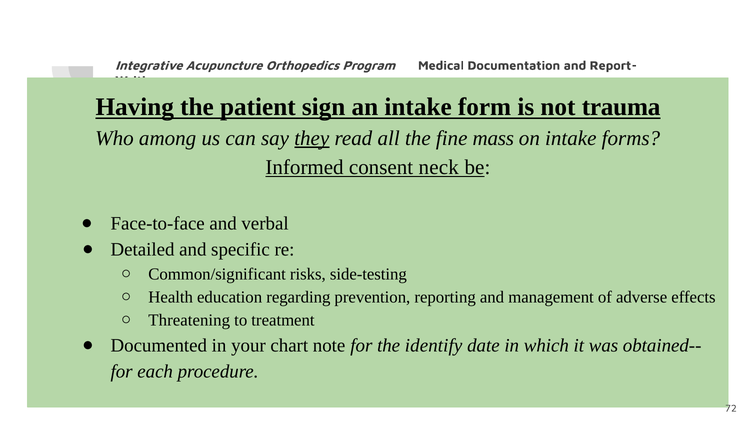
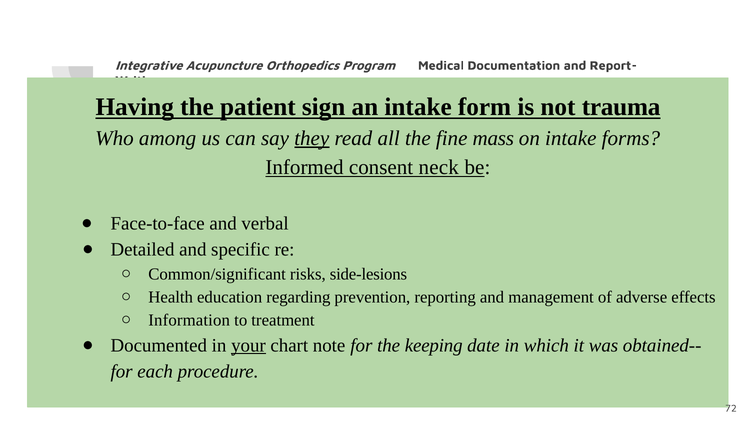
side-testing: side-testing -> side-lesions (368, 274)
Threatening: Threatening -> Information (189, 320)
your underline: none -> present (248, 345)
identify: identify -> keeping (434, 345)
